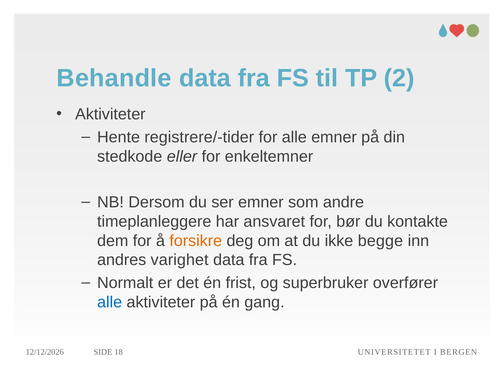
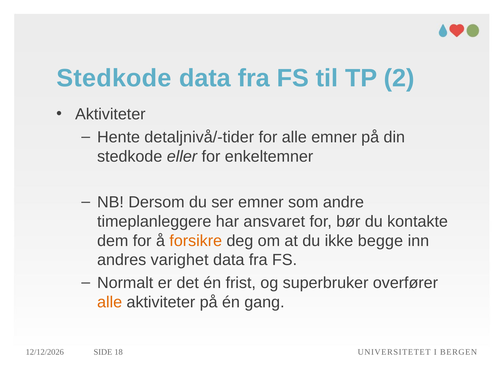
Behandle: Behandle -> Stedkode (114, 78)
registrere/-tider: registrere/-tider -> detaljnivå/-tider (199, 137)
alle colour: blue -> orange (110, 302)
